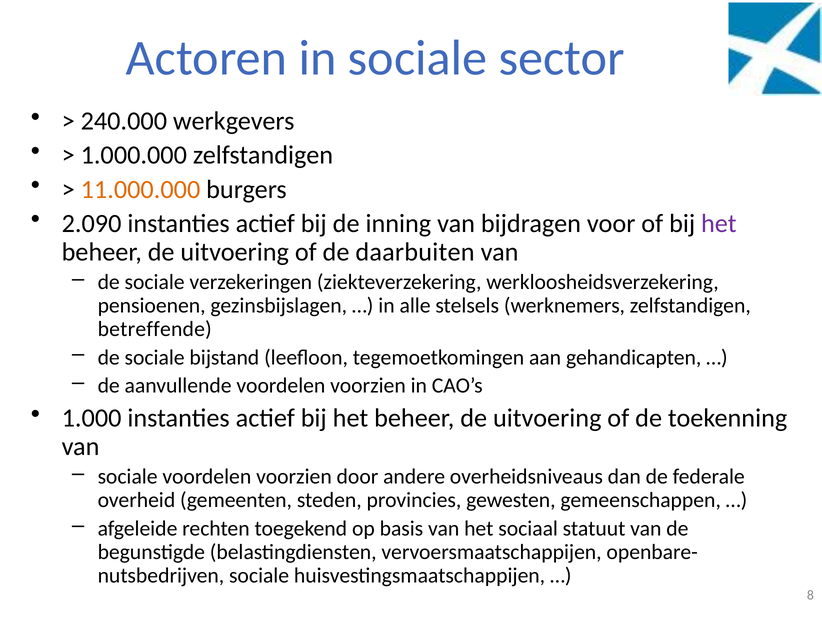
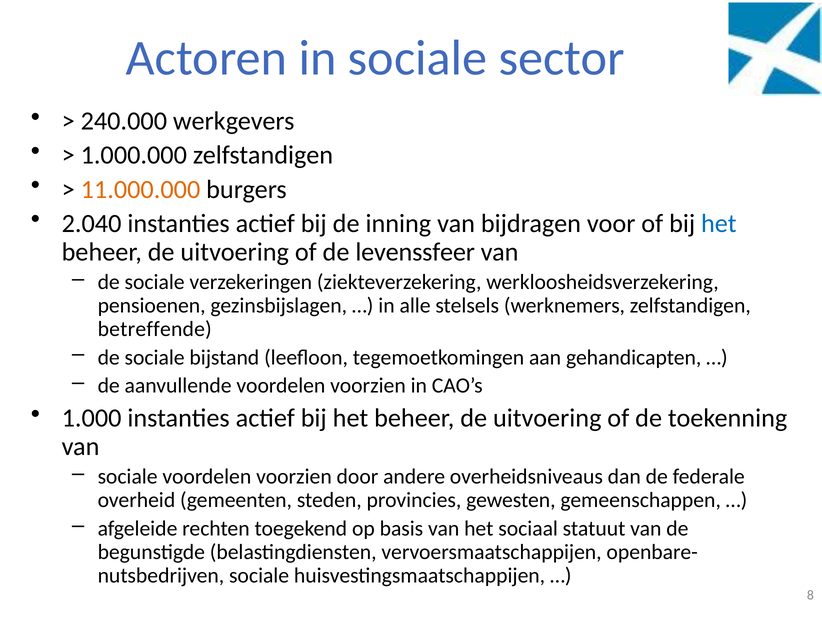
2.090: 2.090 -> 2.040 (92, 223)
het colour: purple -> blue (719, 223)
daarbuiten: daarbuiten -> levenssfeer (415, 252)
